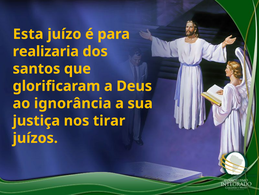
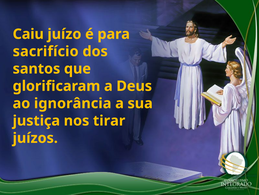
Esta: Esta -> Caiu (28, 34)
realizaria: realizaria -> sacrifício (46, 51)
